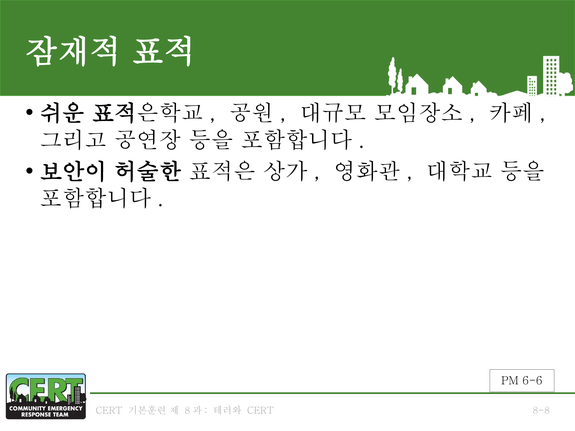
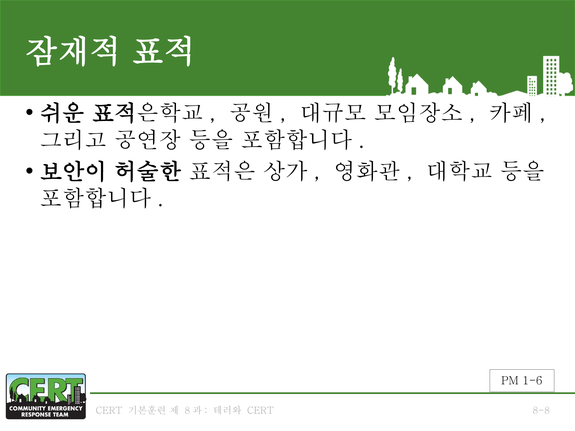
6-6: 6-6 -> 1-6 (532, 381)
